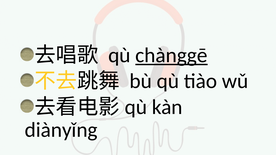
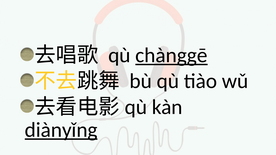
diànyǐng underline: none -> present (61, 130)
